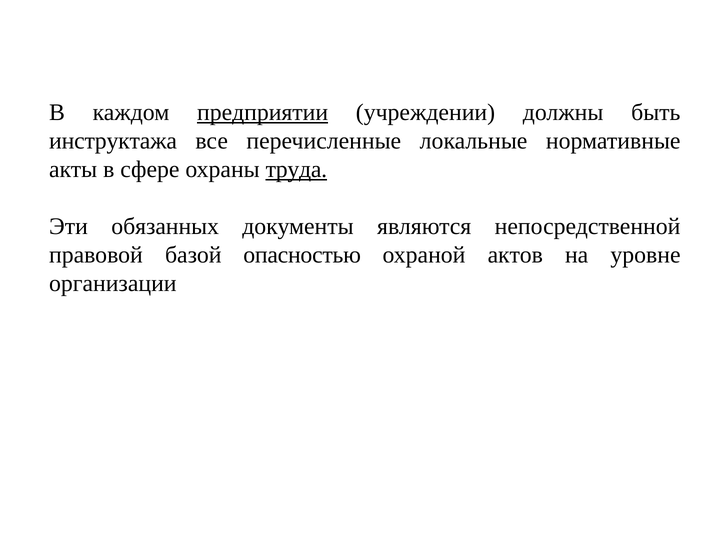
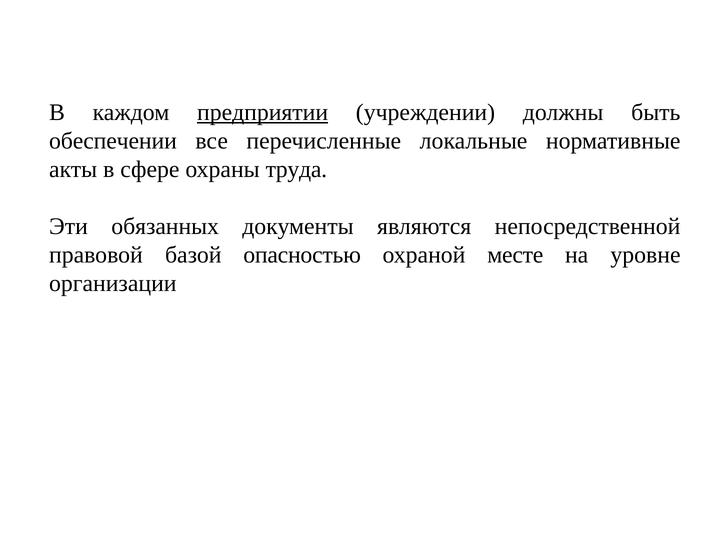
инструктажа: инструктажа -> обеспечении (113, 141)
труда underline: present -> none (296, 170)
актов: актов -> месте (515, 255)
